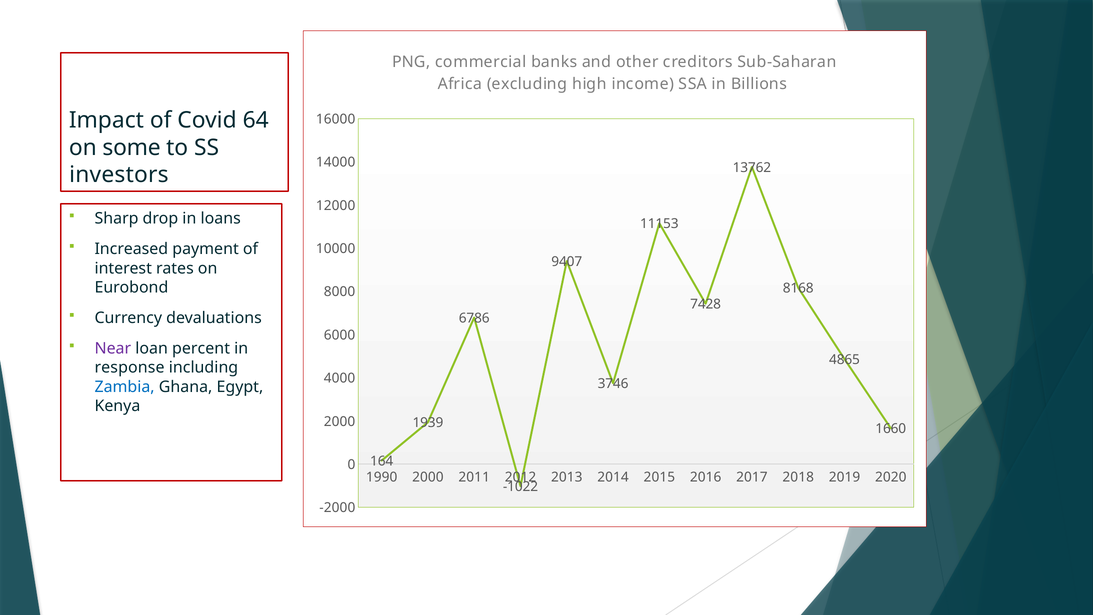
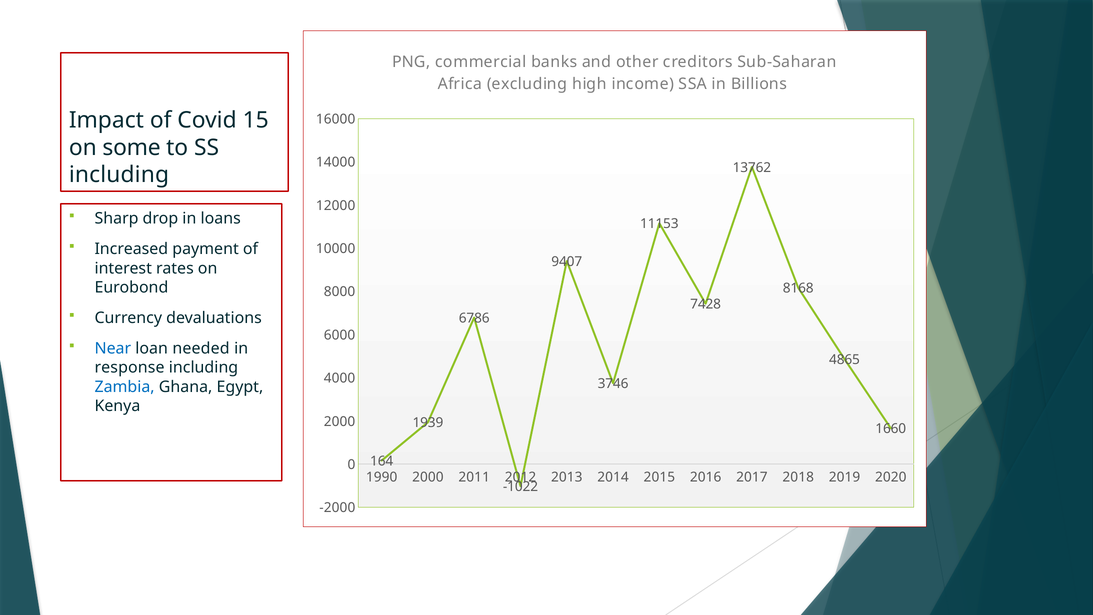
64: 64 -> 15 (256, 120)
investors: investors -> including (119, 175)
Near colour: purple -> blue (113, 348)
percent: percent -> needed (201, 348)
